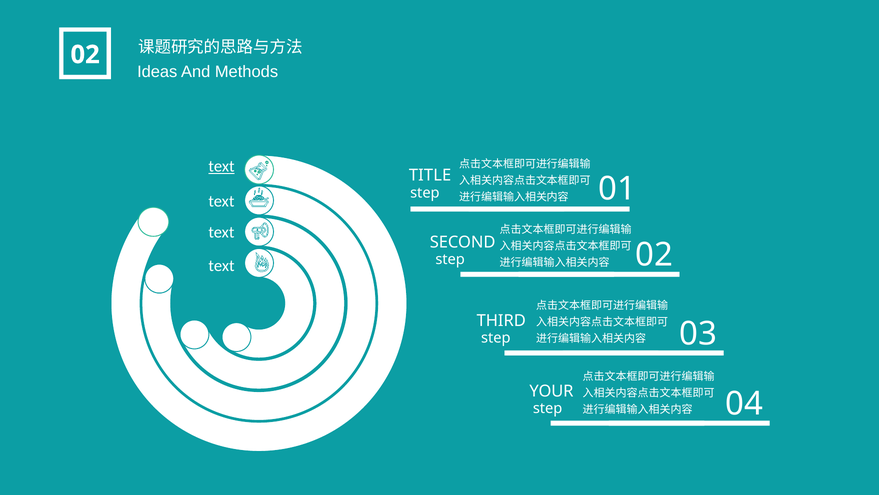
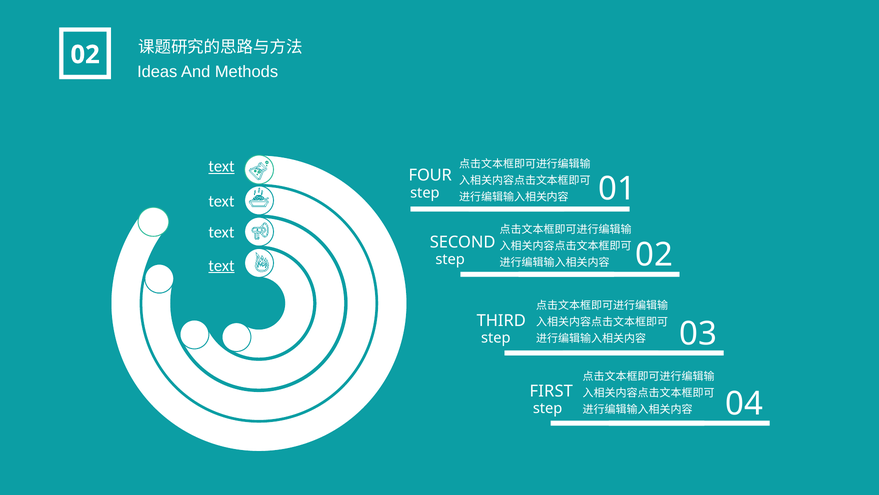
TITLE: TITLE -> FOUR (430, 175)
text underline: none -> present (221, 265)
YOUR: YOUR -> FIRST (551, 391)
